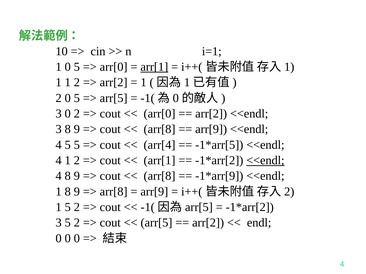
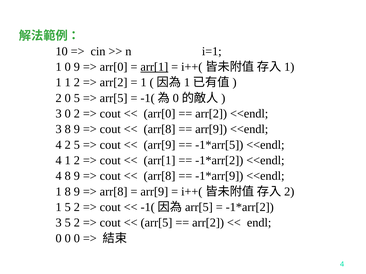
1 0 5: 5 -> 9 (77, 67)
4 5: 5 -> 2 (68, 145)
arr[4: arr[4 -> arr[9 (160, 145)
<<endl underline: present -> none (265, 161)
